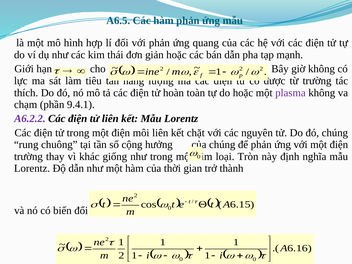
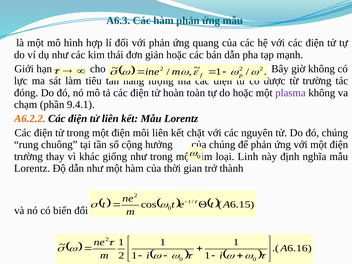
A6.5: A6.5 -> A6.3 (118, 20)
thích: thích -> đóng (26, 93)
A6.2.2 colour: purple -> orange (30, 119)
Tròn: Tròn -> Linh (248, 157)
